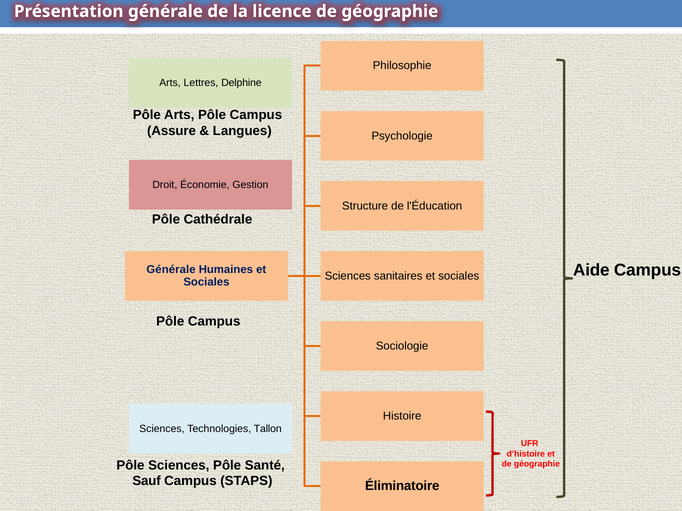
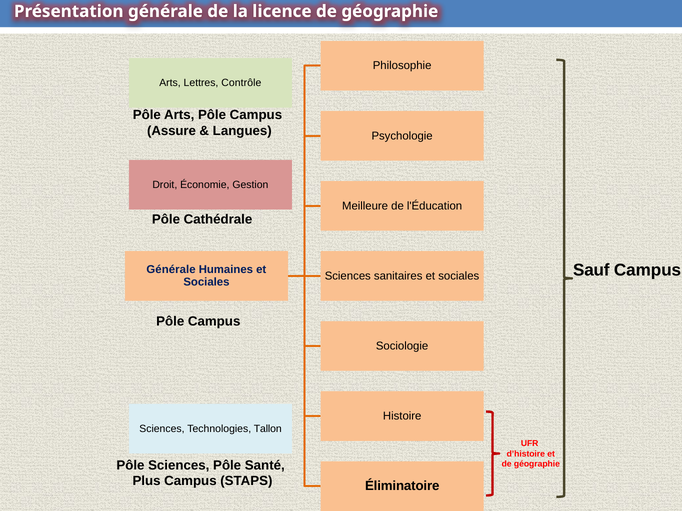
Delphine: Delphine -> Contrôle (241, 83)
Structure: Structure -> Meilleure (365, 206)
Aide: Aide -> Sauf (591, 271)
Sauf: Sauf -> Plus (147, 482)
